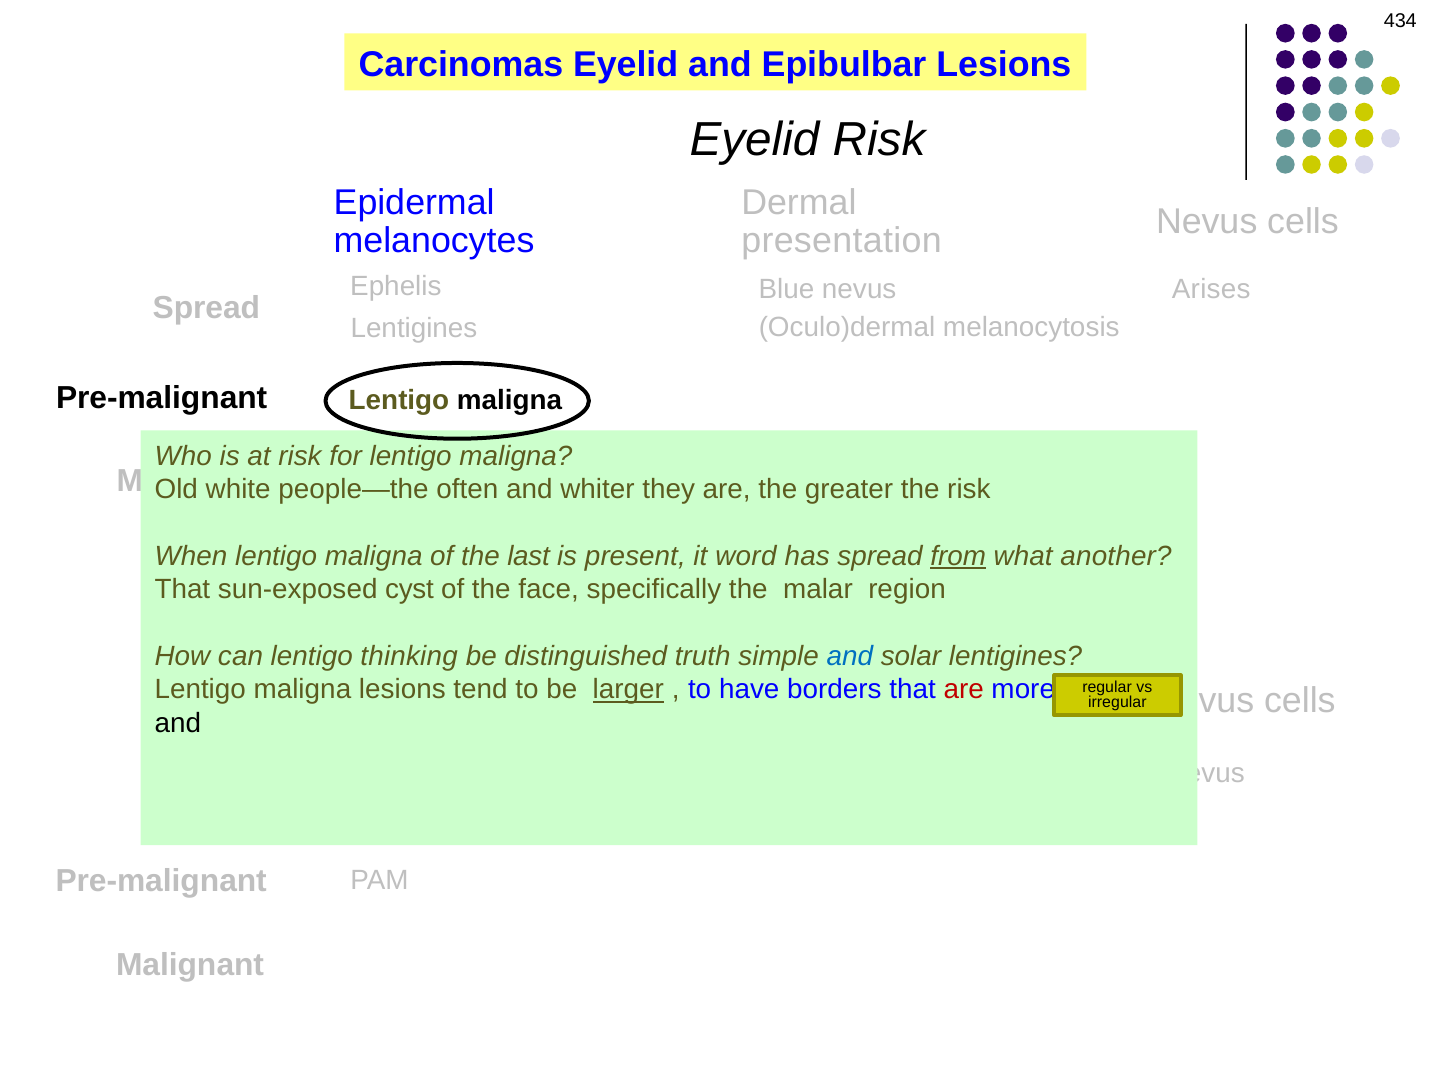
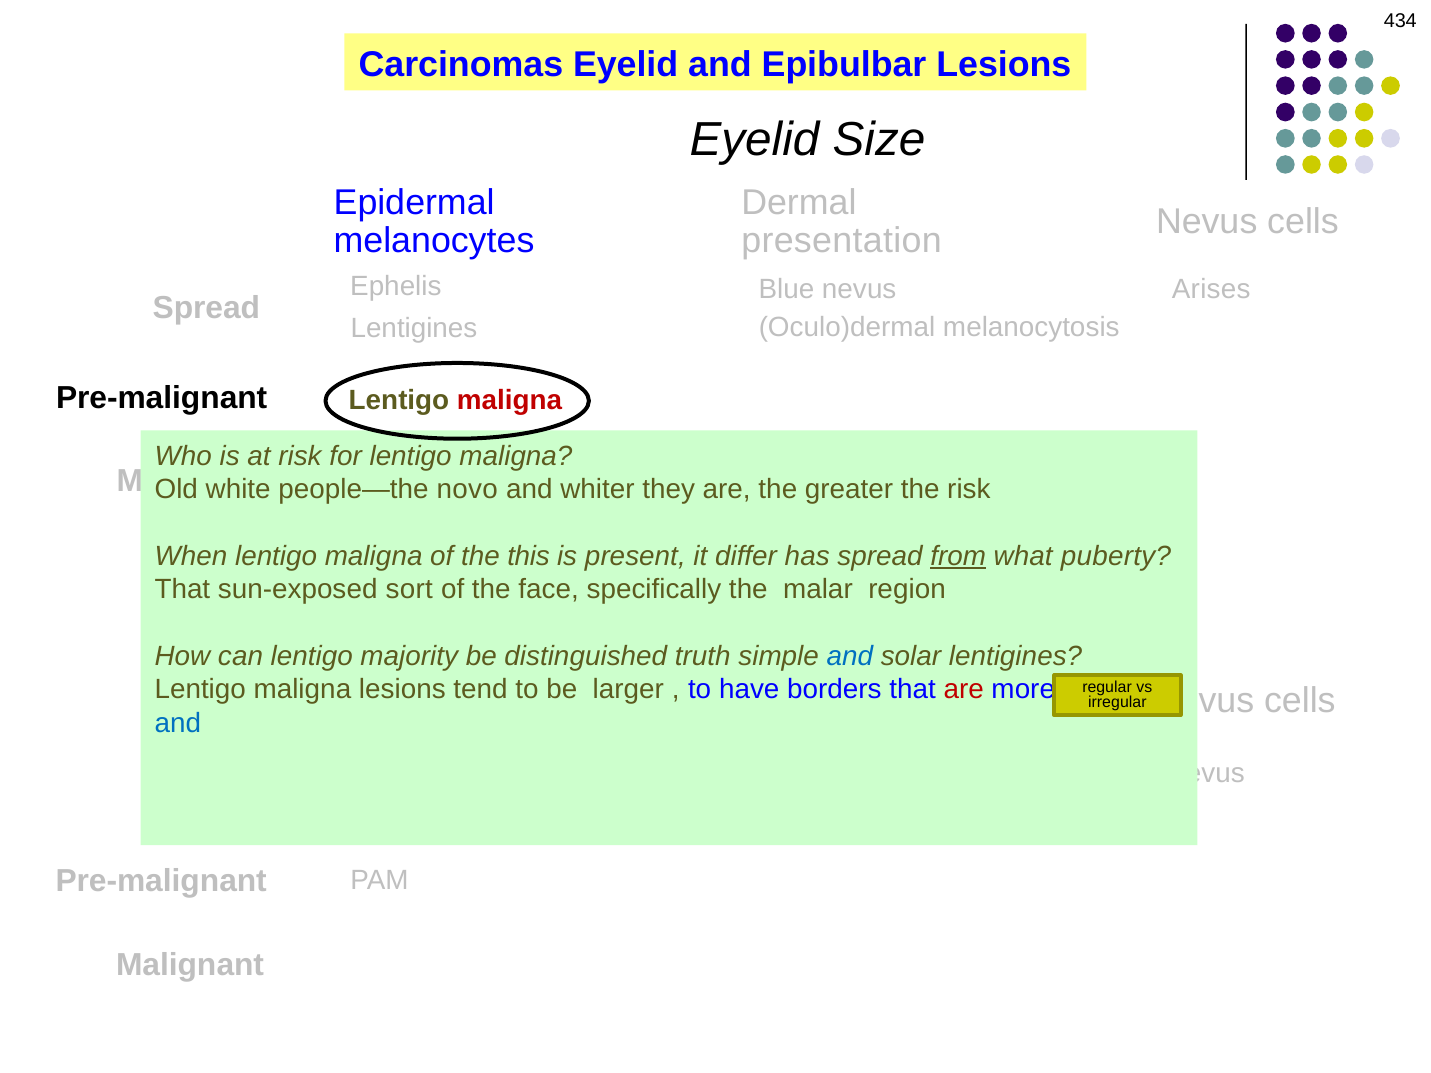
Eyelid Risk: Risk -> Size (879, 139)
maligna colour: black -> red (509, 400)
often: often -> novo (467, 489)
last: last -> this (529, 556)
word: word -> differ (746, 556)
another: another -> puberty (1116, 556)
cyst: cyst -> sort (409, 590)
thinking: thinking -> majority (409, 657)
larger underline: present -> none (628, 690)
and colour: black -> blue (178, 723)
